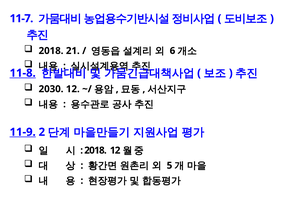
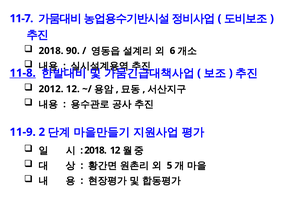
21: 21 -> 90 (73, 51)
2030: 2030 -> 2012 (51, 89)
11-9 underline: present -> none (23, 132)
